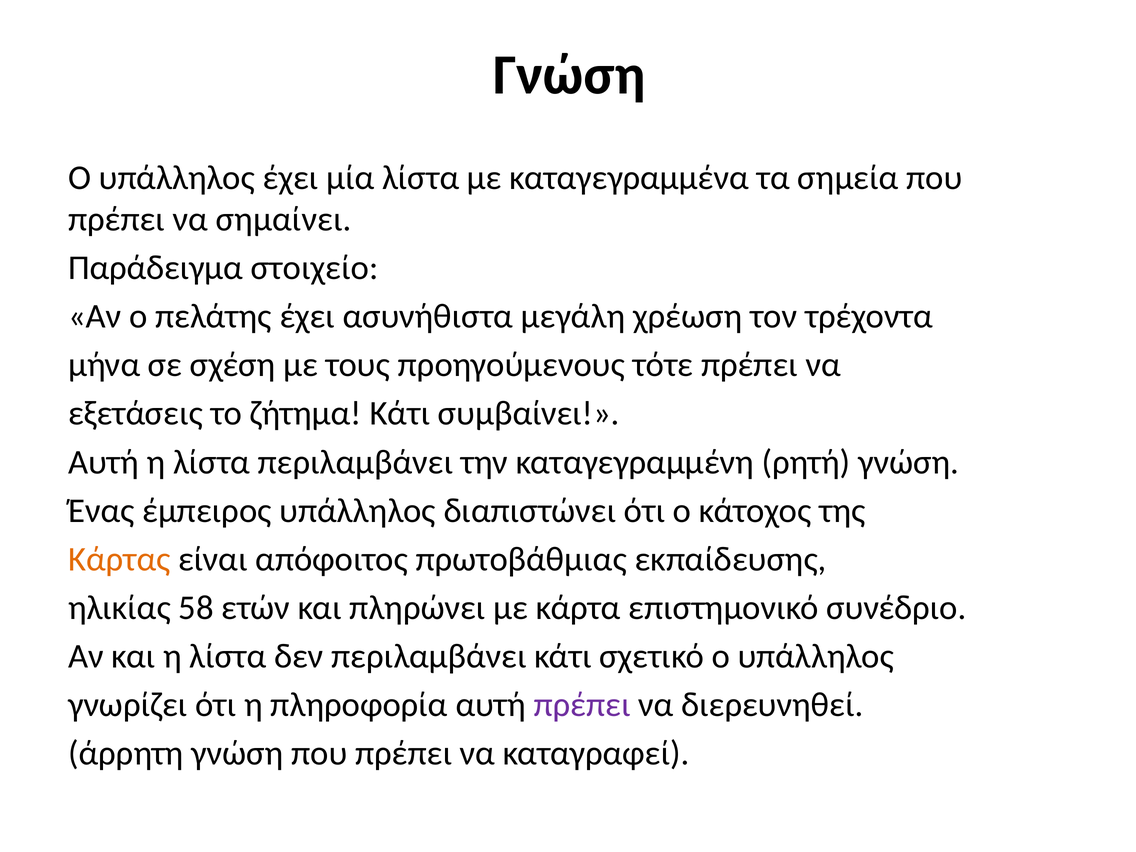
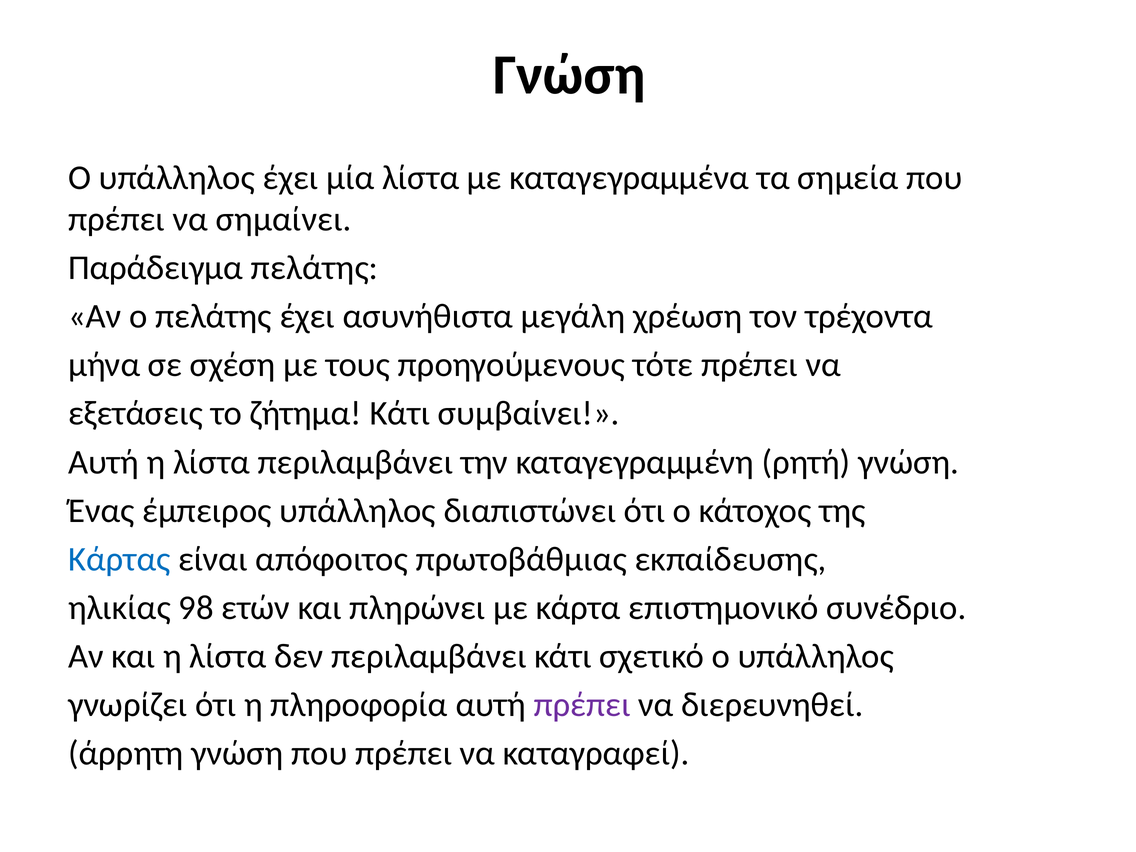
Παράδειγμα στοιχείο: στοιχείο -> πελάτης (315, 268)
Κάρτας colour: orange -> blue (119, 559)
58: 58 -> 98 (196, 608)
